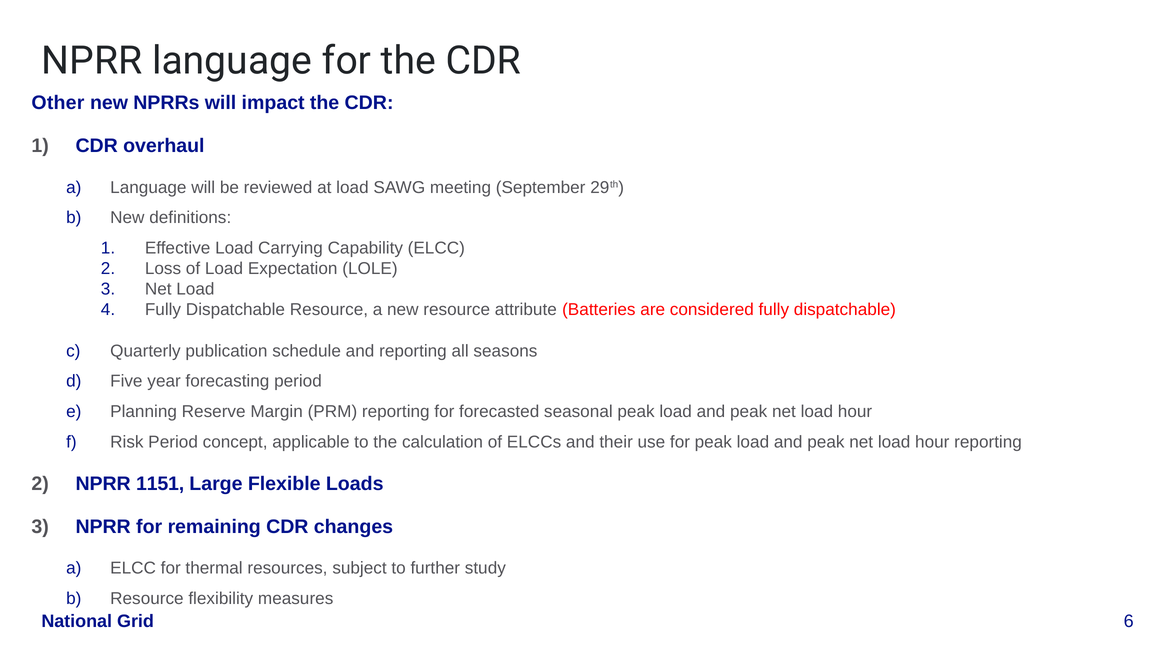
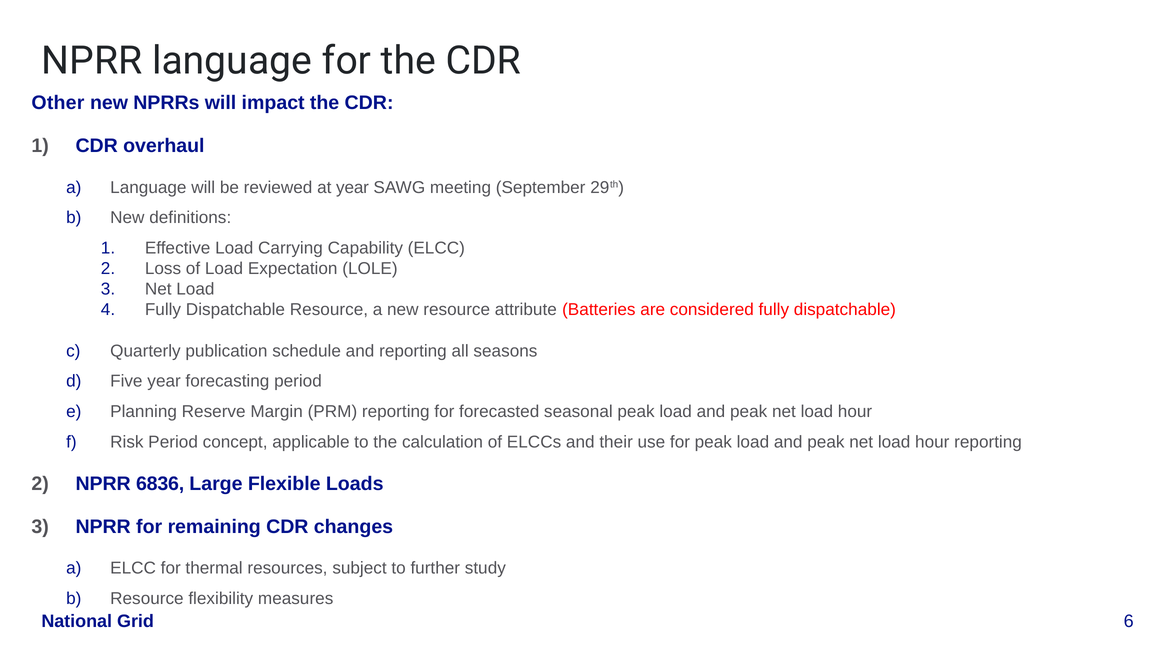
at load: load -> year (353, 187)
1151: 1151 -> 6836 (160, 484)
